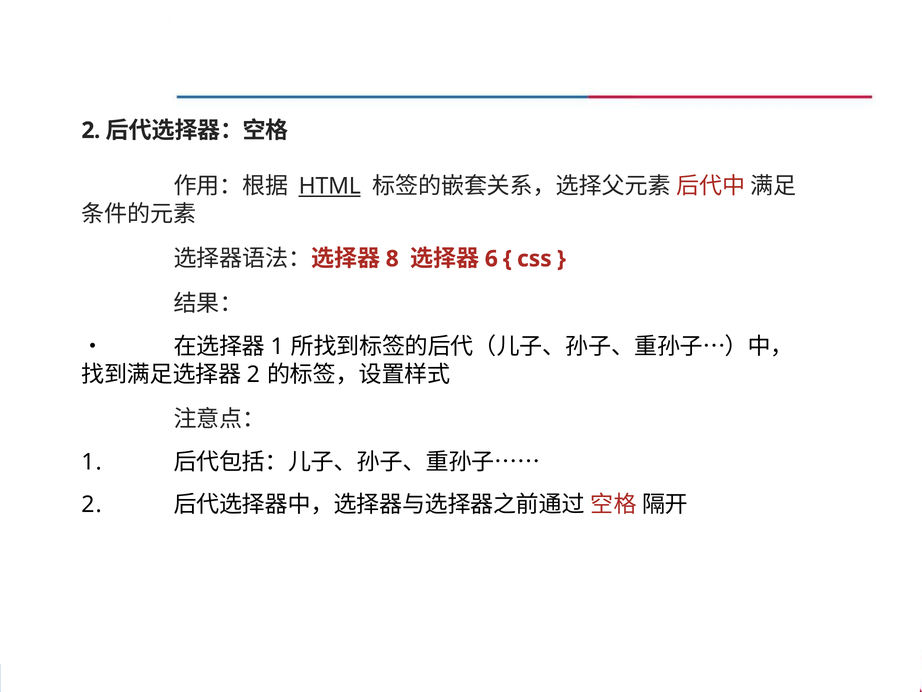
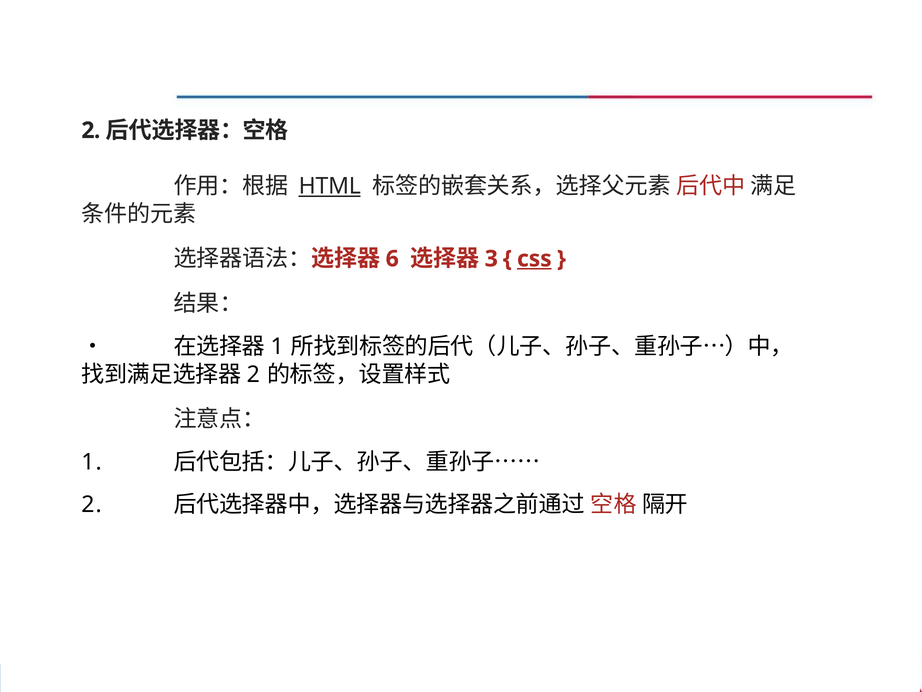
8: 8 -> 6 (392, 259)
6: 6 -> 3 (491, 259)
css underline: none -> present (534, 259)
